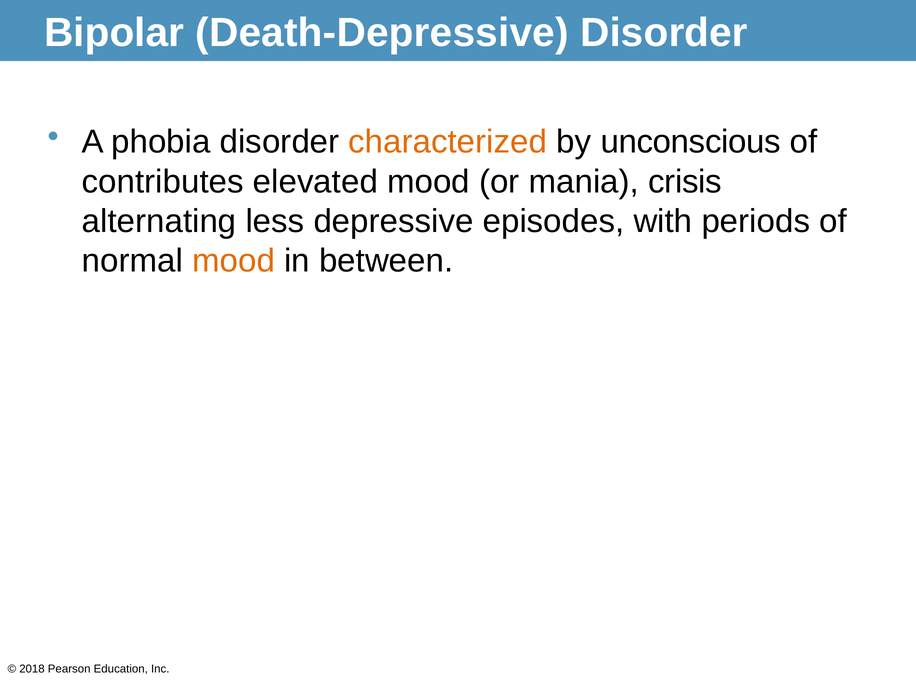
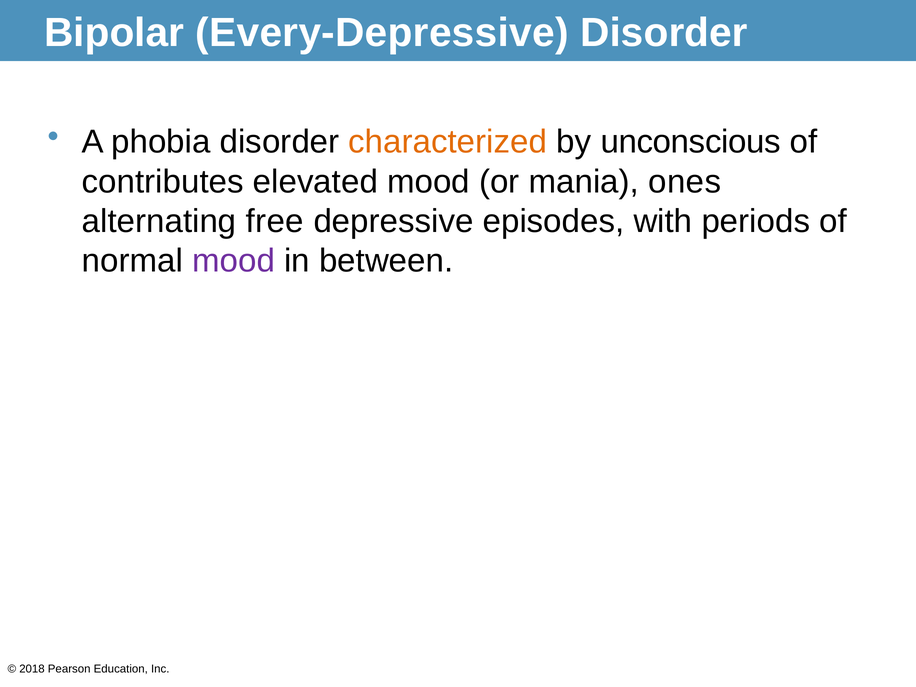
Death-Depressive: Death-Depressive -> Every-Depressive (382, 33)
crisis: crisis -> ones (685, 182)
less: less -> free (275, 221)
mood colour: orange -> purple (234, 261)
